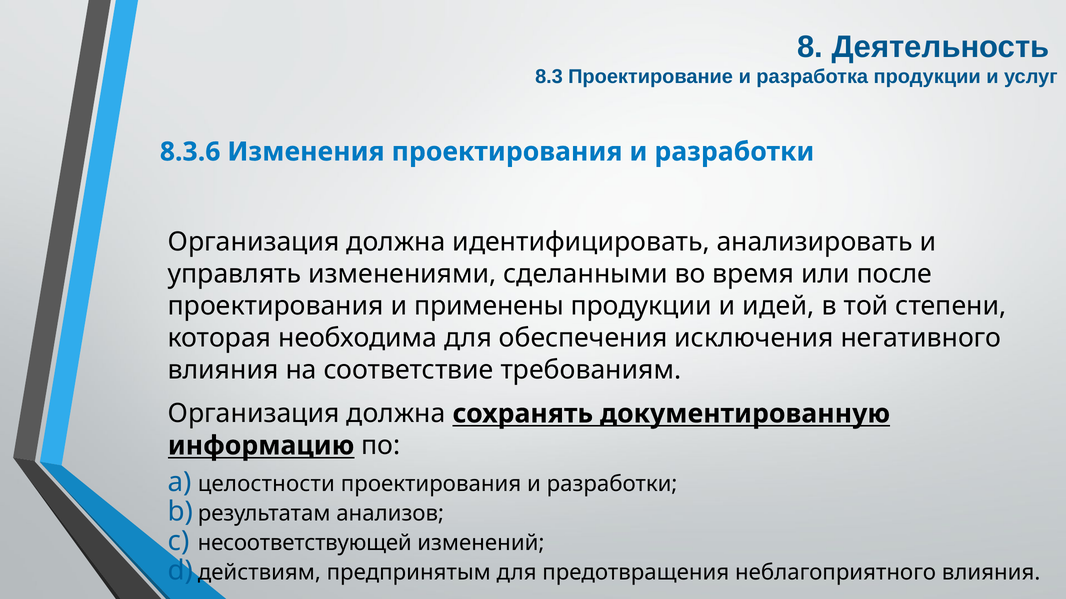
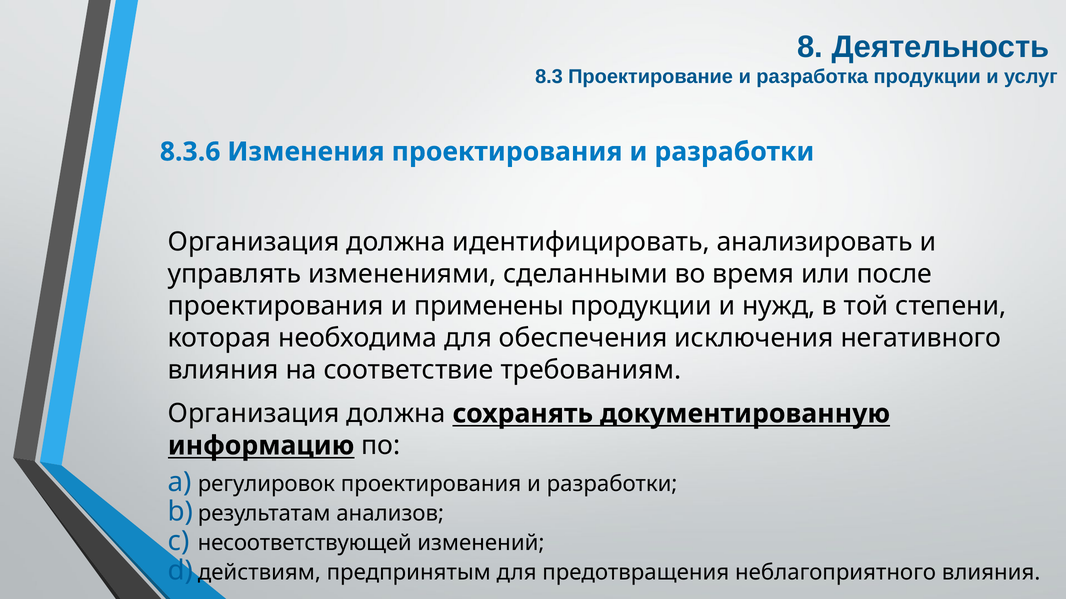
идей: идей -> нужд (779, 306)
целостности: целостности -> регулировок (266, 484)
